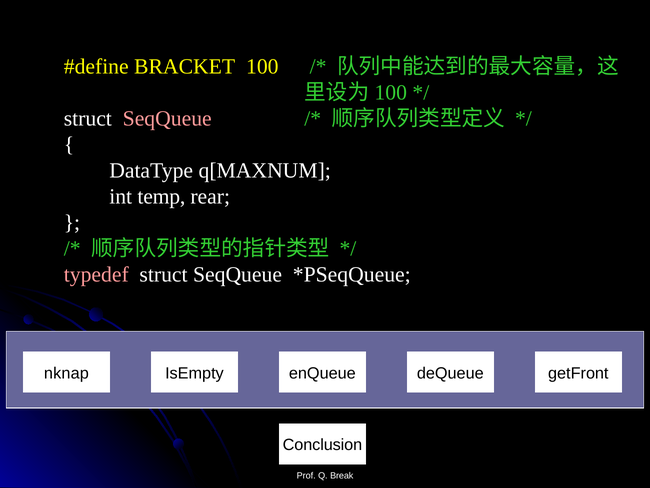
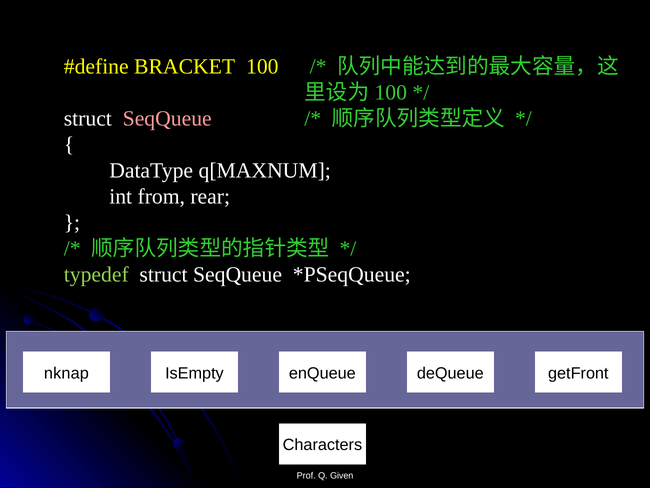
temp: temp -> from (161, 196)
typedef colour: pink -> light green (96, 274)
Conclusion: Conclusion -> Characters (322, 445)
Break: Break -> Given (342, 475)
